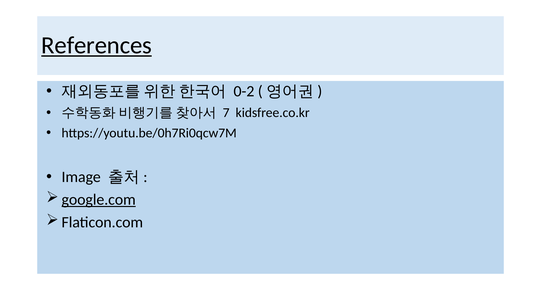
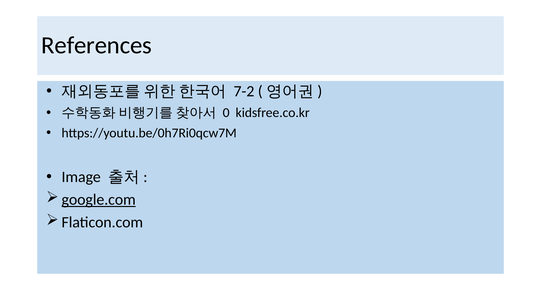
References underline: present -> none (97, 45)
0-2: 0-2 -> 7-2 (244, 91)
7: 7 -> 0 (226, 113)
